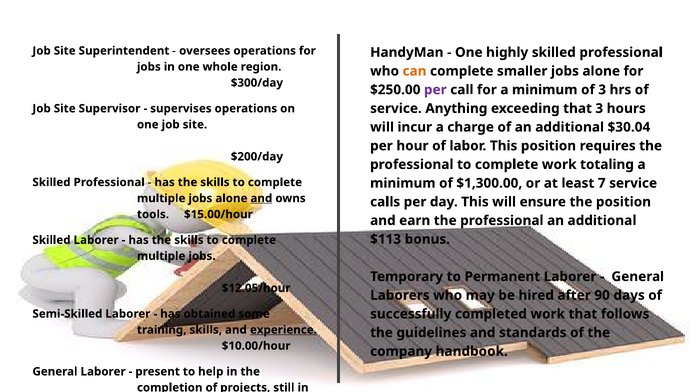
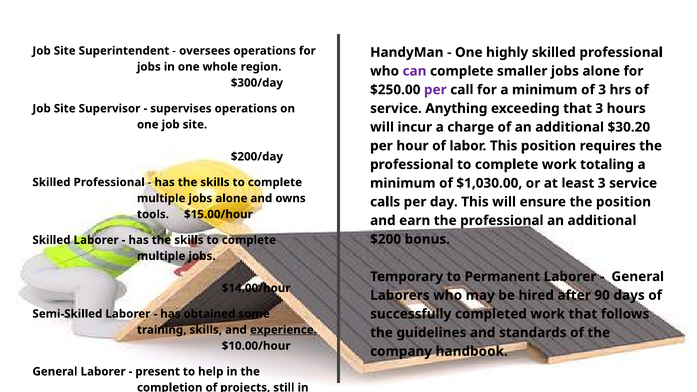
can colour: orange -> purple (414, 71)
$30.04: $30.04 -> $30.20 (629, 127)
$1,300.00: $1,300.00 -> $1,030.00 (489, 183)
least 7: 7 -> 3 (602, 183)
and underline: present -> none (261, 198)
$113: $113 -> $200 (386, 239)
$12.05/hour: $12.05/hour -> $14.00/hour (256, 288)
